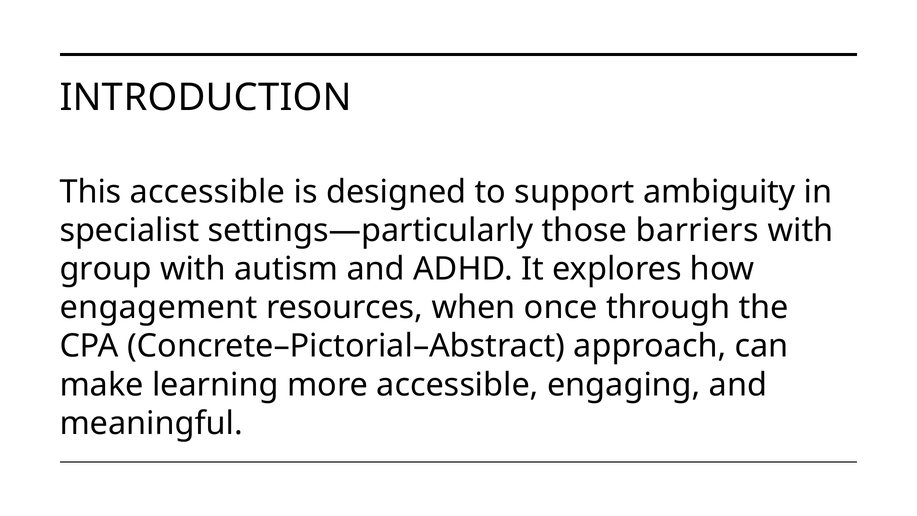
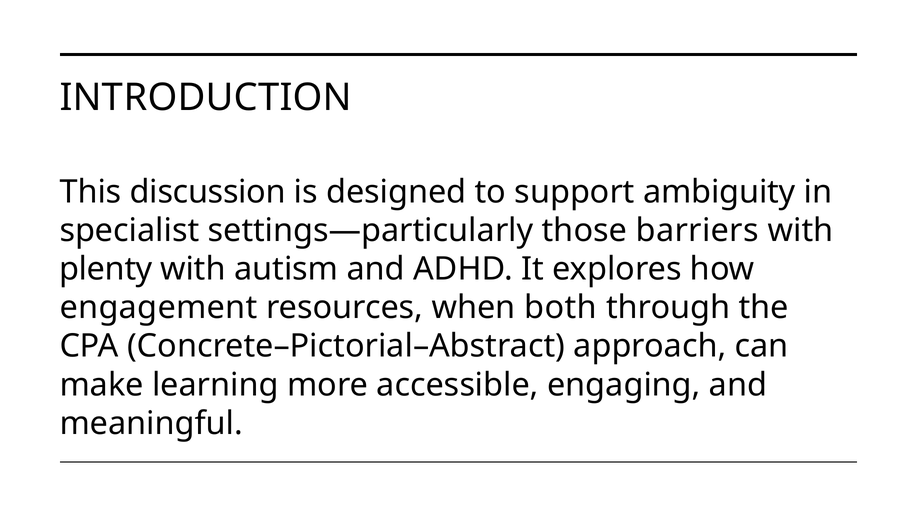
This accessible: accessible -> discussion (208, 192)
group: group -> plenty (106, 269)
once: once -> both (561, 308)
